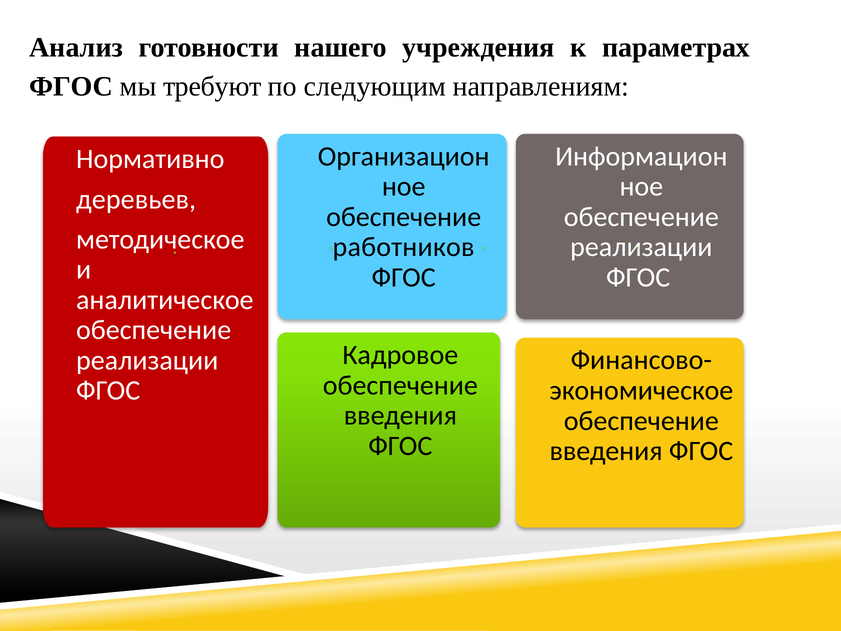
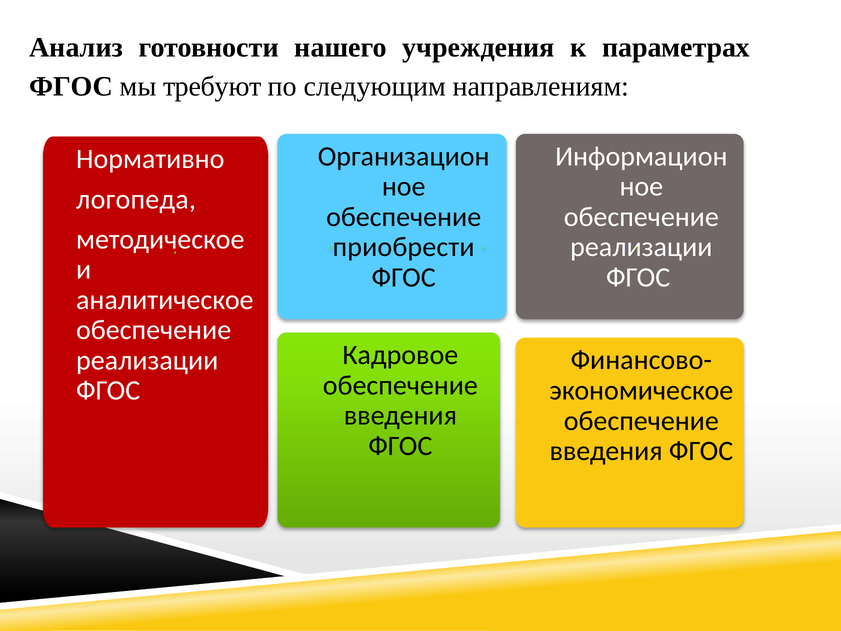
деревьев: деревьев -> логопеда (136, 199)
работников: работников -> приобрести (404, 247)
